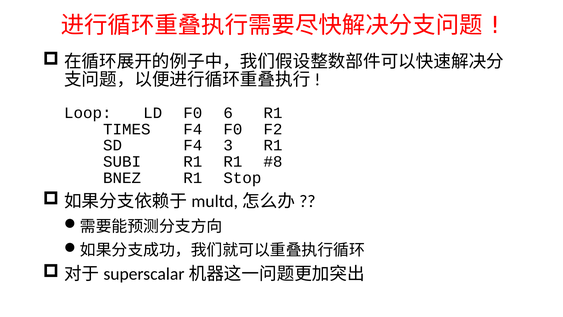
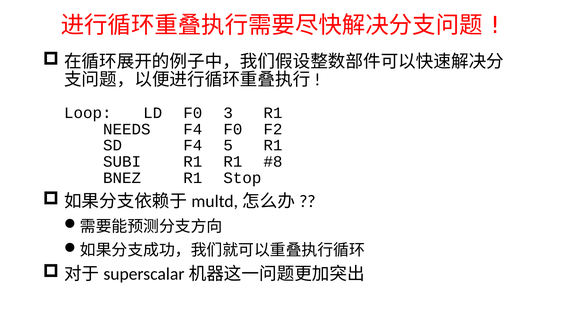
6: 6 -> 3 (228, 113)
TIMES: TIMES -> NEEDS (127, 129)
3: 3 -> 5 (228, 145)
